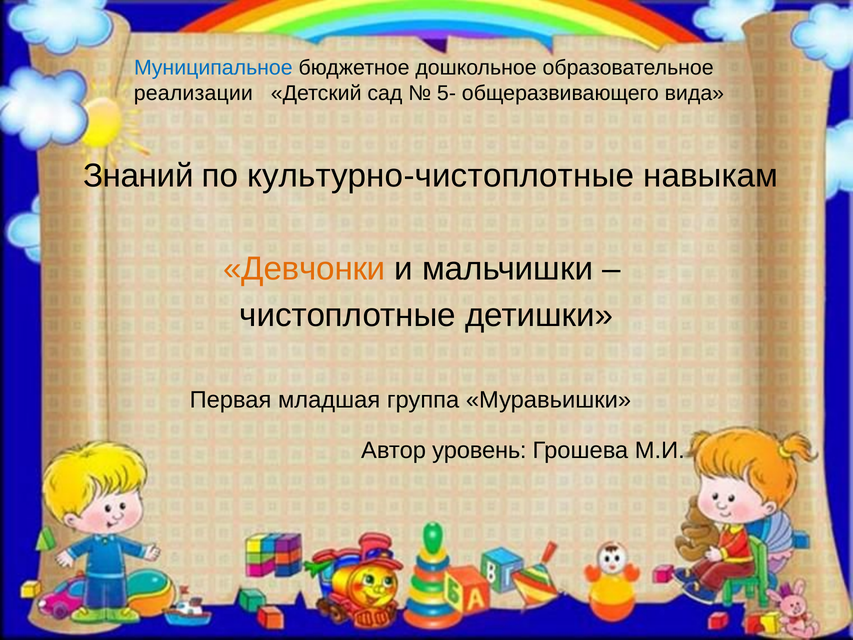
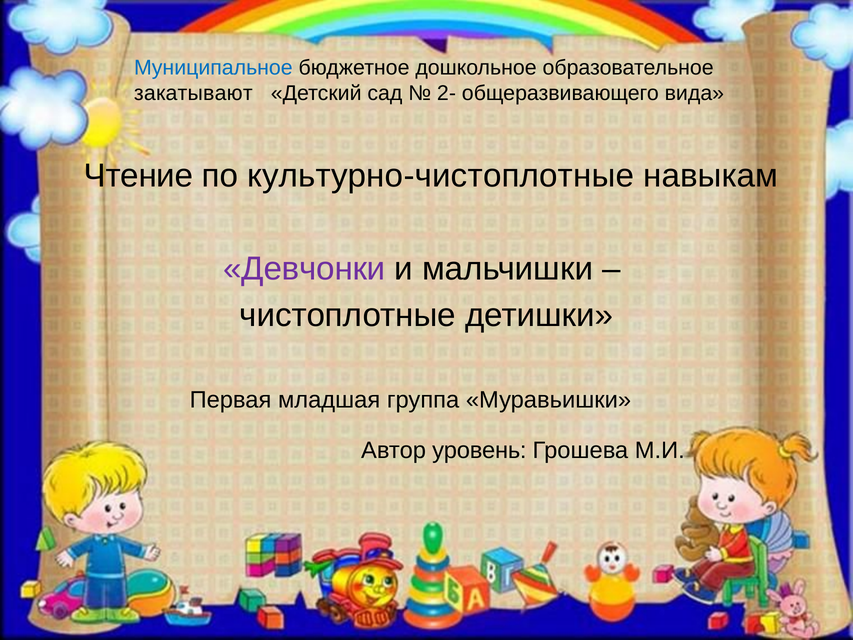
реализации: реализации -> закатывают (193, 93)
5-: 5- -> 2- (446, 93)
Знаний: Знаний -> Чтение (138, 176)
Девчонки colour: orange -> purple (304, 269)
